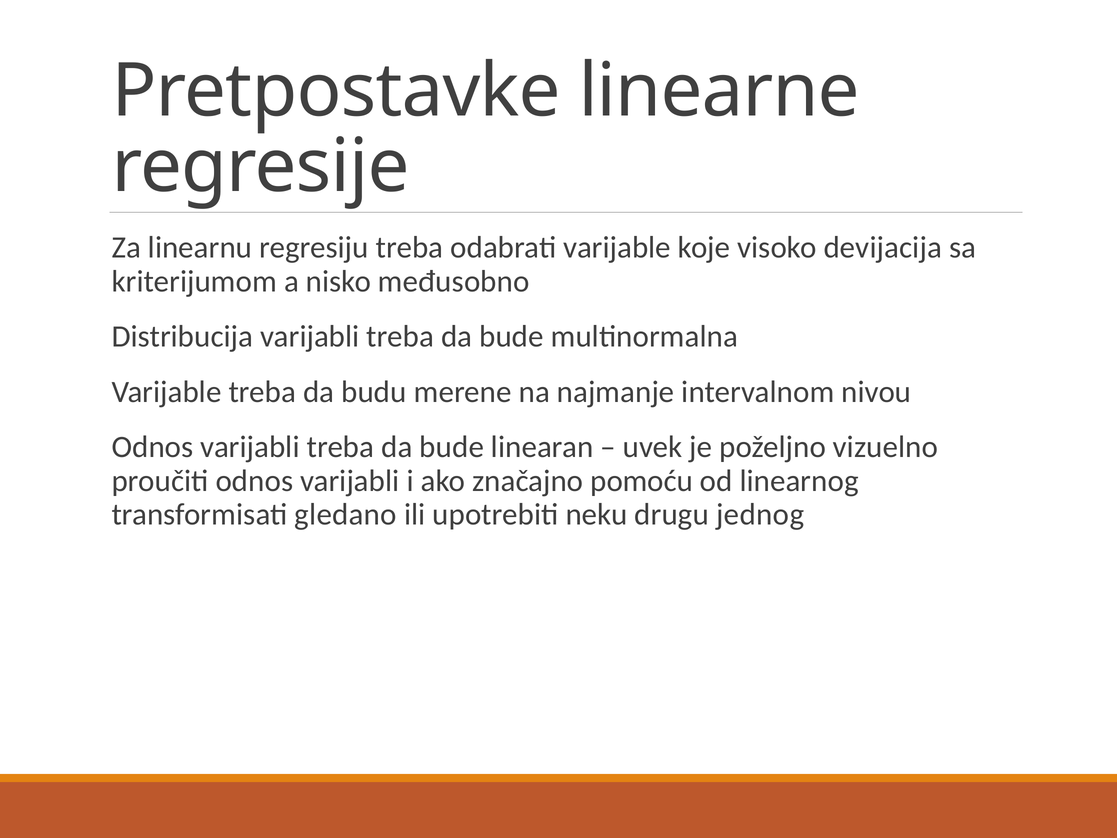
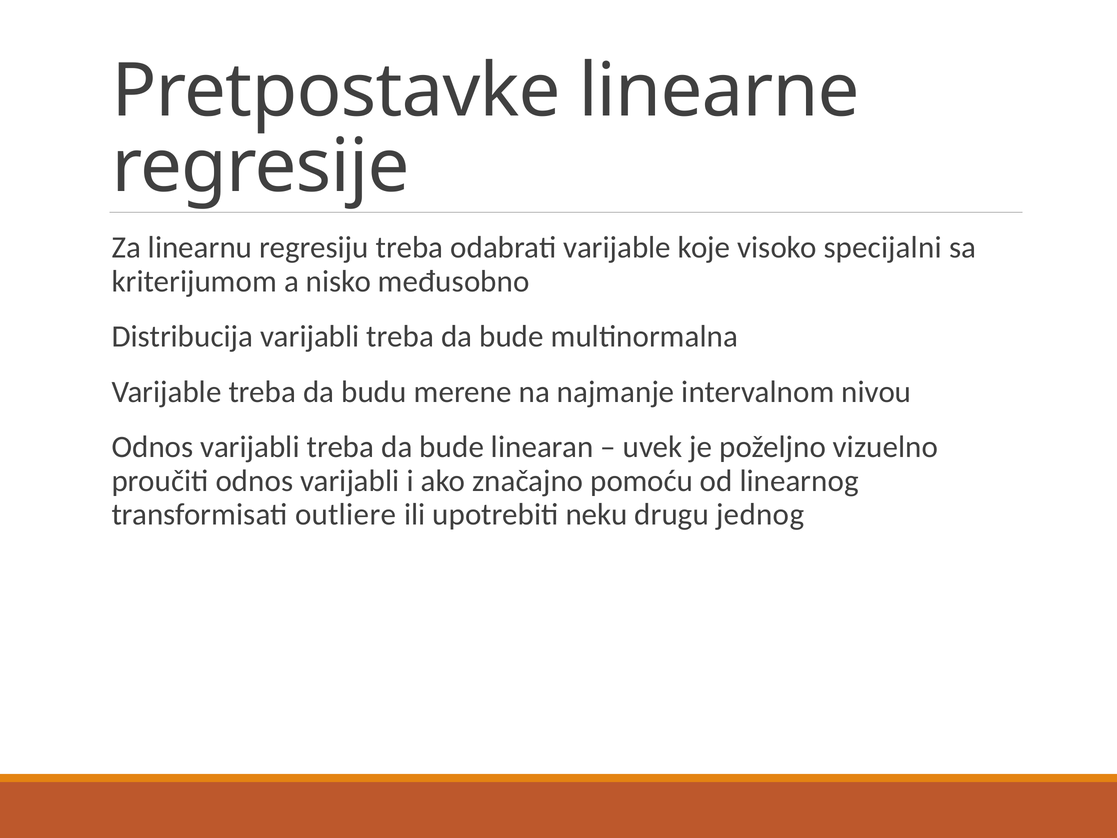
devijacija: devijacija -> specijalni (883, 248)
gledano: gledano -> outliere (346, 514)
